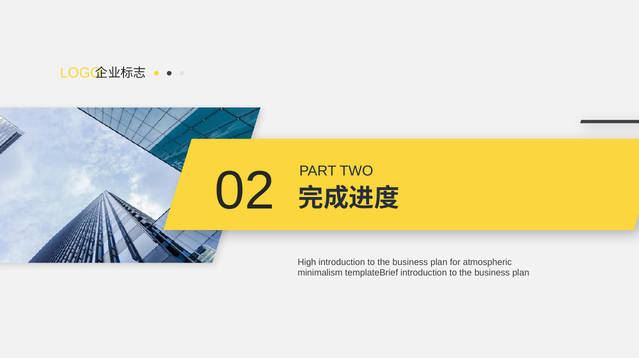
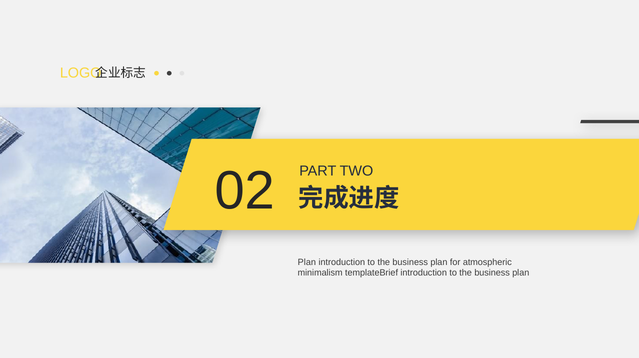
High: High -> Plan (307, 262)
